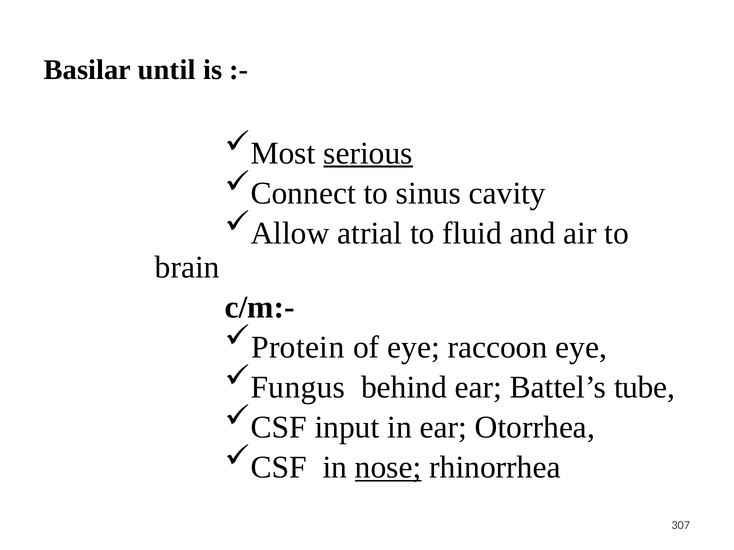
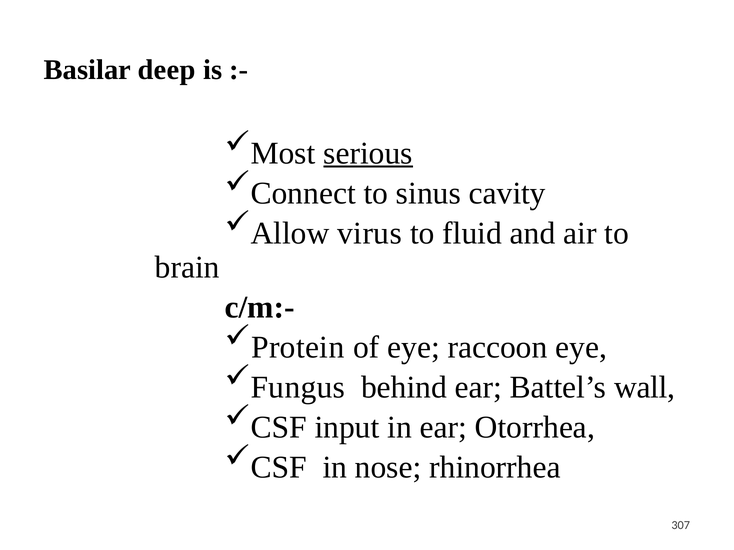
until: until -> deep (167, 70)
atrial: atrial -> virus (370, 233)
tube: tube -> wall (645, 388)
nose underline: present -> none (388, 468)
